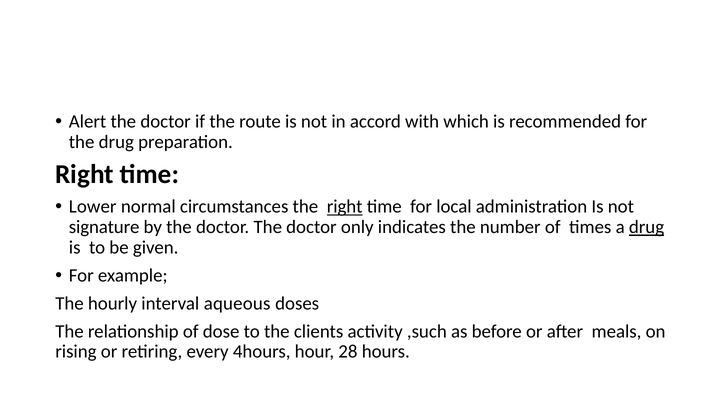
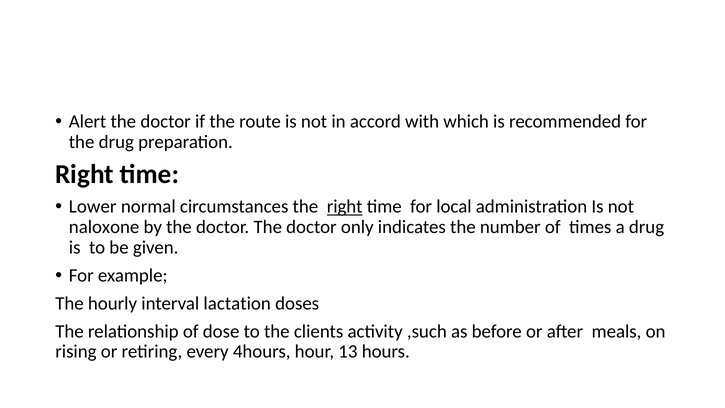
signature: signature -> naloxone (104, 227)
drug underline: present -> none (647, 227)
aqueous: aqueous -> lactation (237, 303)
28: 28 -> 13 (348, 352)
